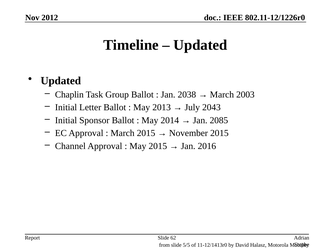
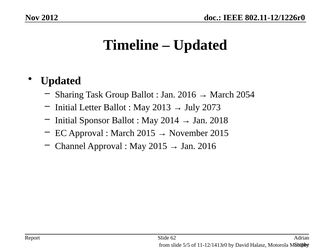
Chaplin: Chaplin -> Sharing (69, 95)
2038: 2038 -> 2016 (187, 95)
2003: 2003 -> 2054 (245, 95)
2043: 2043 -> 2073 (211, 107)
2085: 2085 -> 2018 (219, 120)
